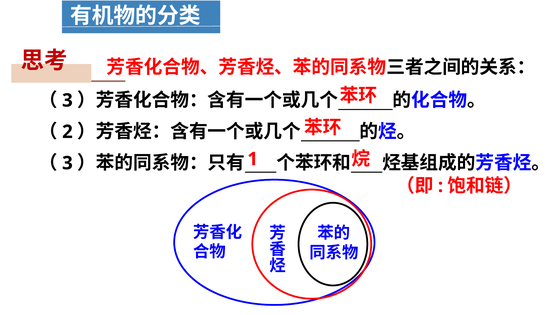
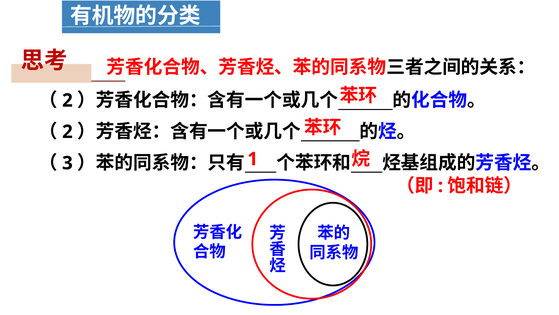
3: 3 -> 2 (67, 100)
